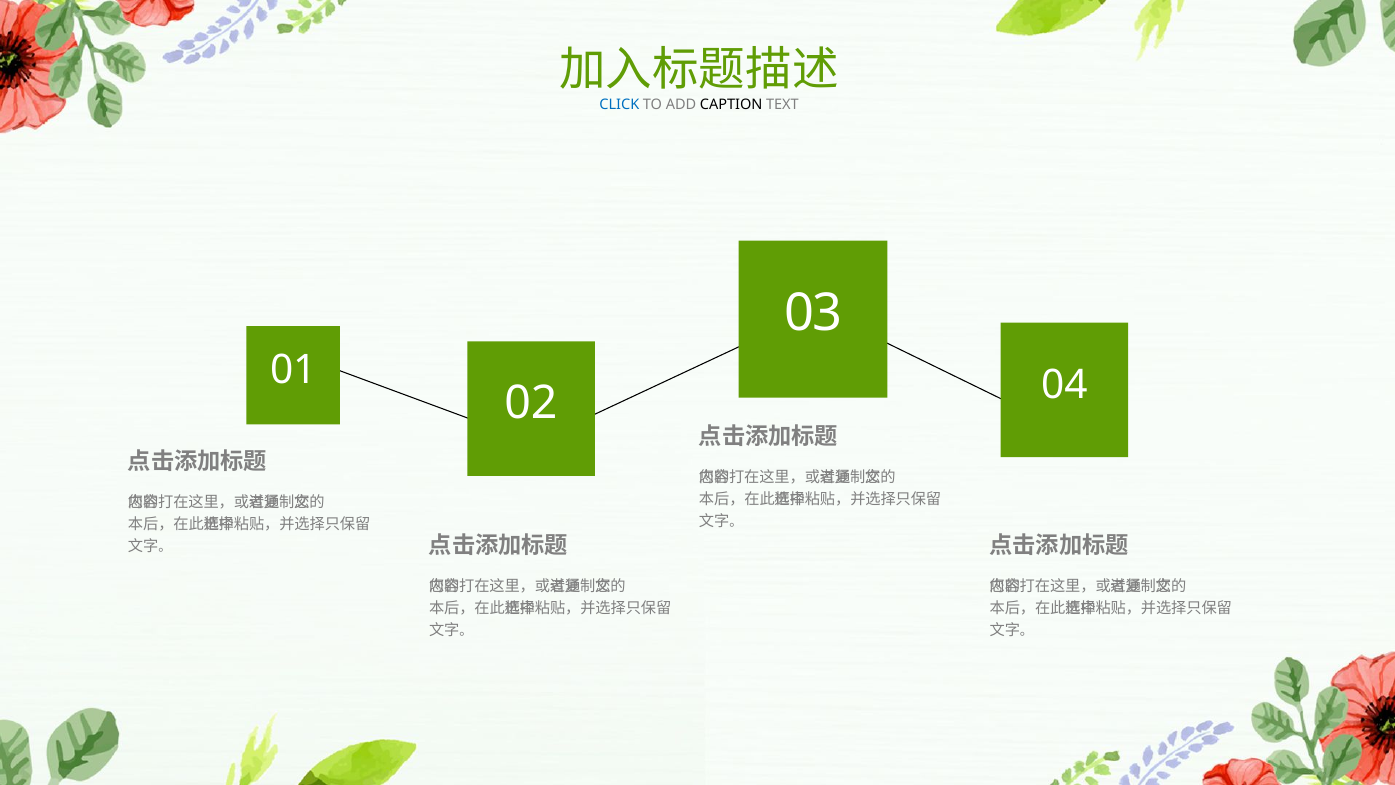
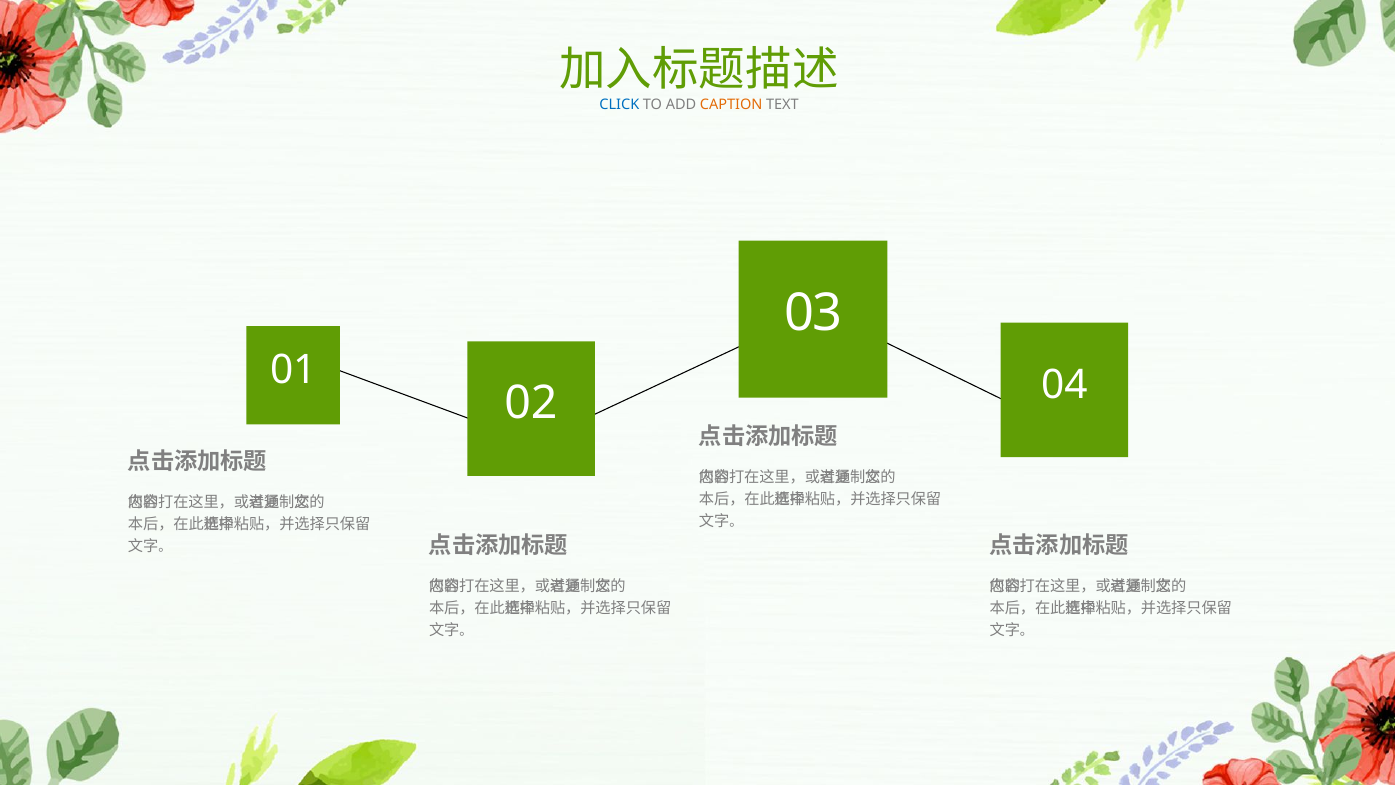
CAPTION colour: black -> orange (731, 104)
